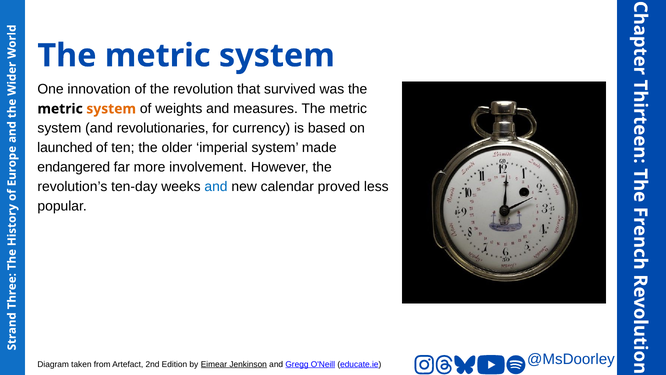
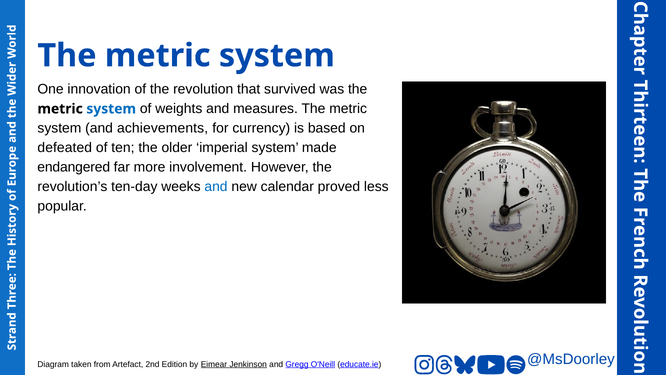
system colour: orange -> blue (111, 109)
revolutionaries: revolutionaries -> achievements (163, 128)
launched: launched -> defeated (65, 148)
